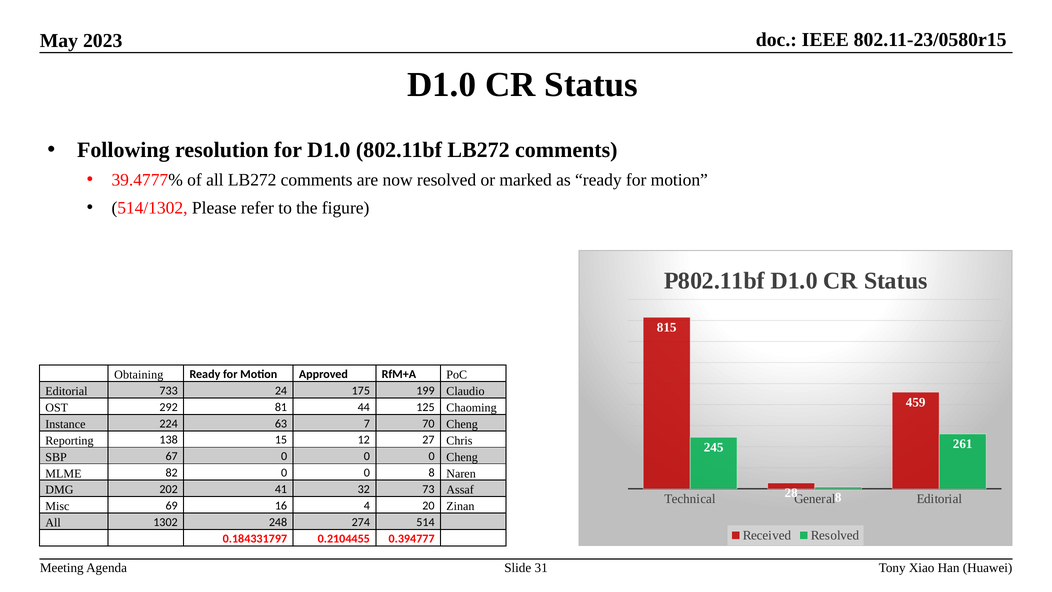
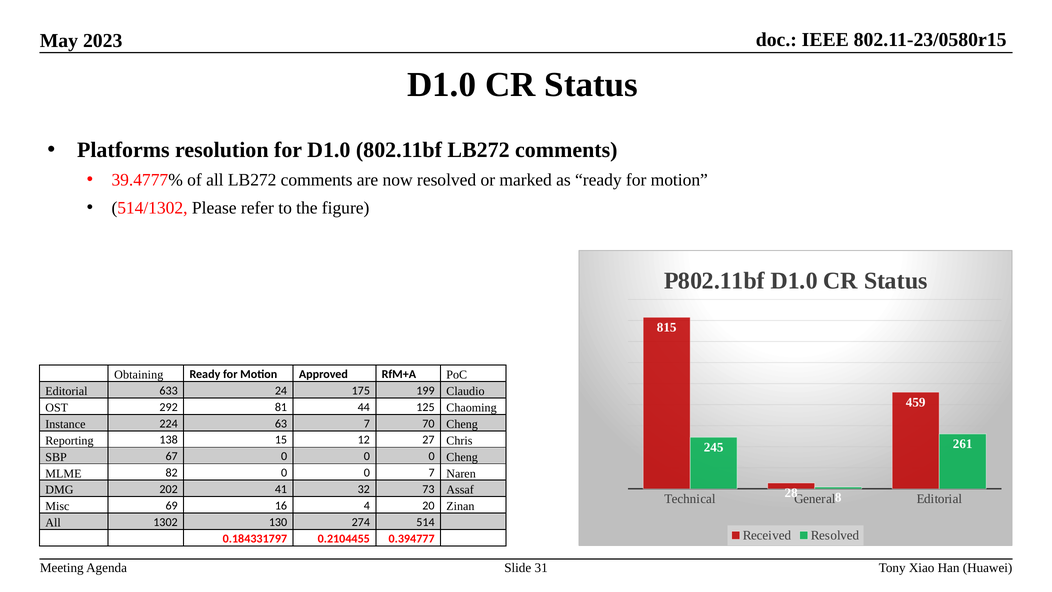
Following: Following -> Platforms (123, 150)
733: 733 -> 633 (169, 391)
0 8: 8 -> 7 (432, 473)
248: 248 -> 130 (278, 522)
